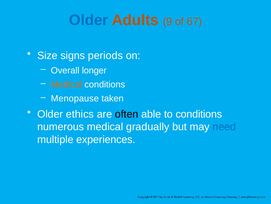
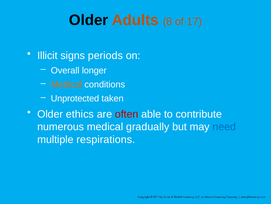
Older colour: blue -> black (89, 20)
9: 9 -> 8 (168, 21)
67: 67 -> 17 (194, 21)
Size: Size -> Illicit (47, 55)
Menopause: Menopause -> Unprotected (75, 98)
often colour: black -> red (127, 114)
to conditions: conditions -> contribute (199, 114)
experiences: experiences -> respirations (106, 139)
